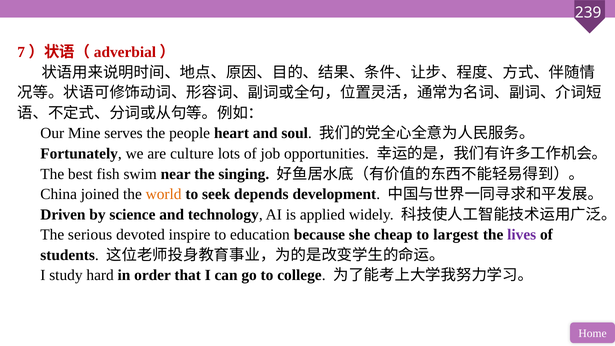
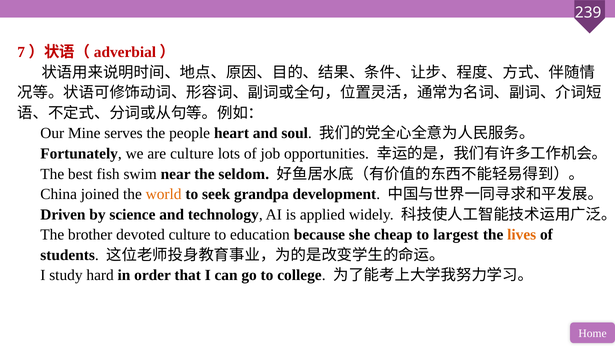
singing: singing -> seldom (244, 174)
depends: depends -> grandpa (261, 194)
serious: serious -> brother (90, 235)
devoted inspire: inspire -> culture (190, 235)
lives colour: purple -> orange (522, 235)
